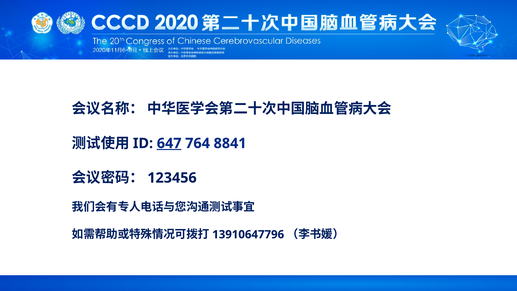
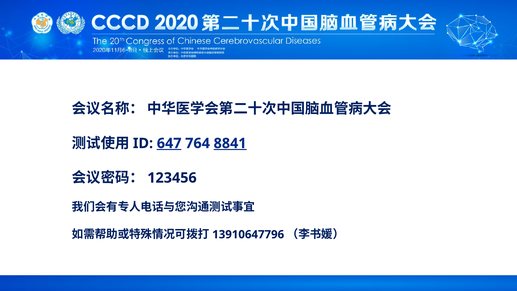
8841 underline: none -> present (230, 143)
